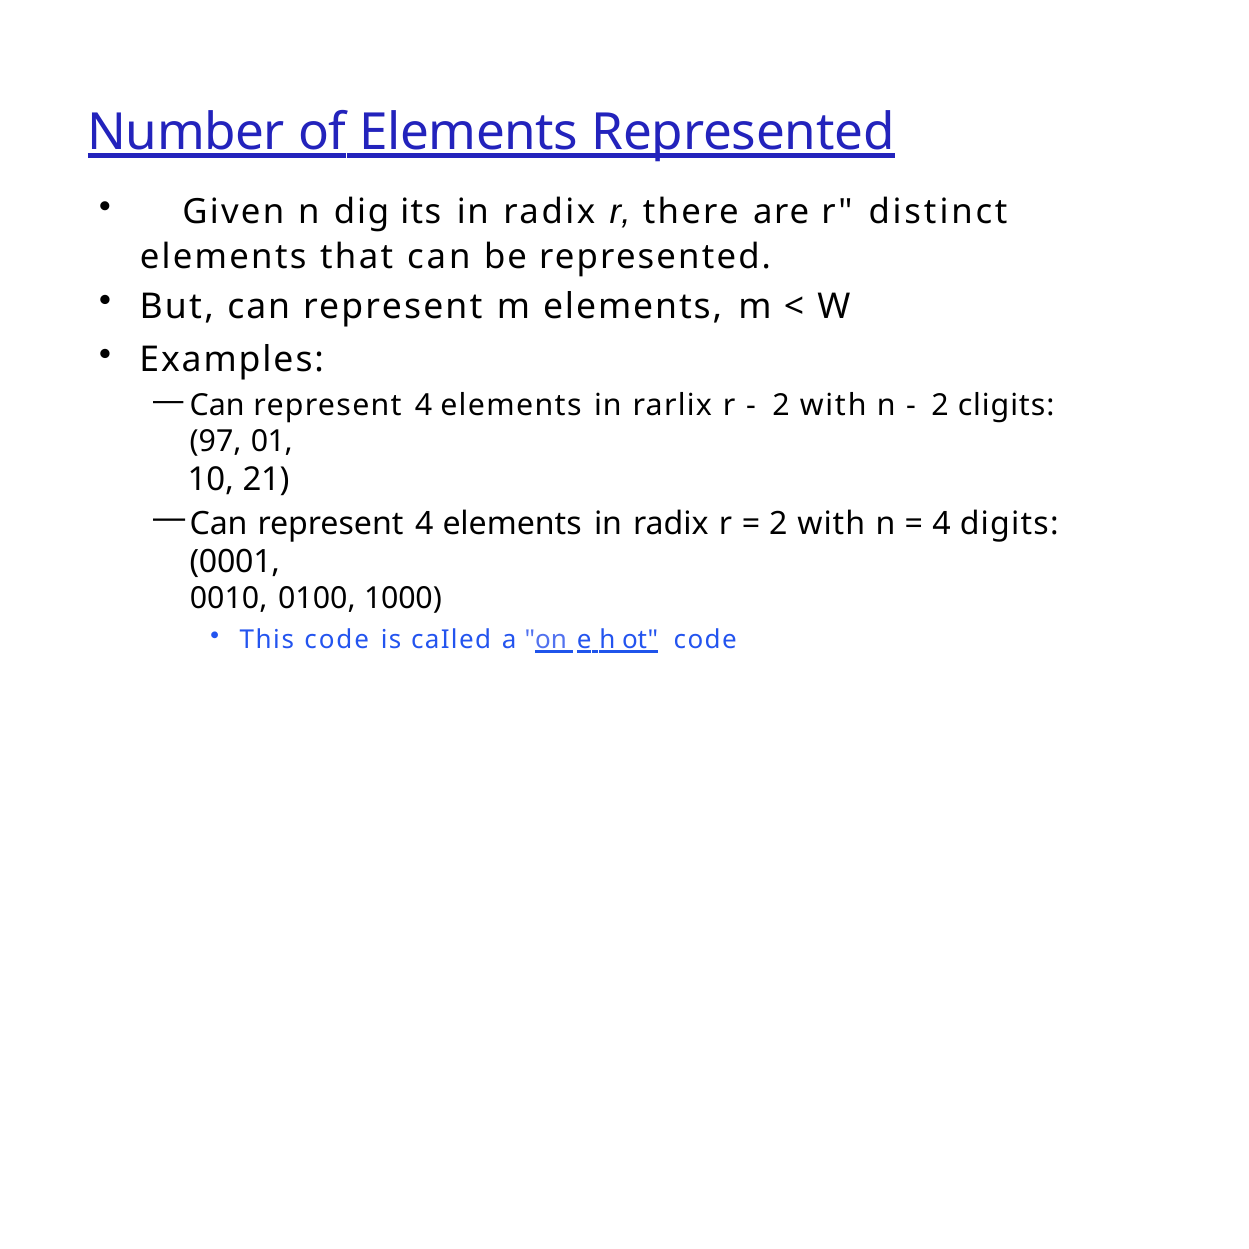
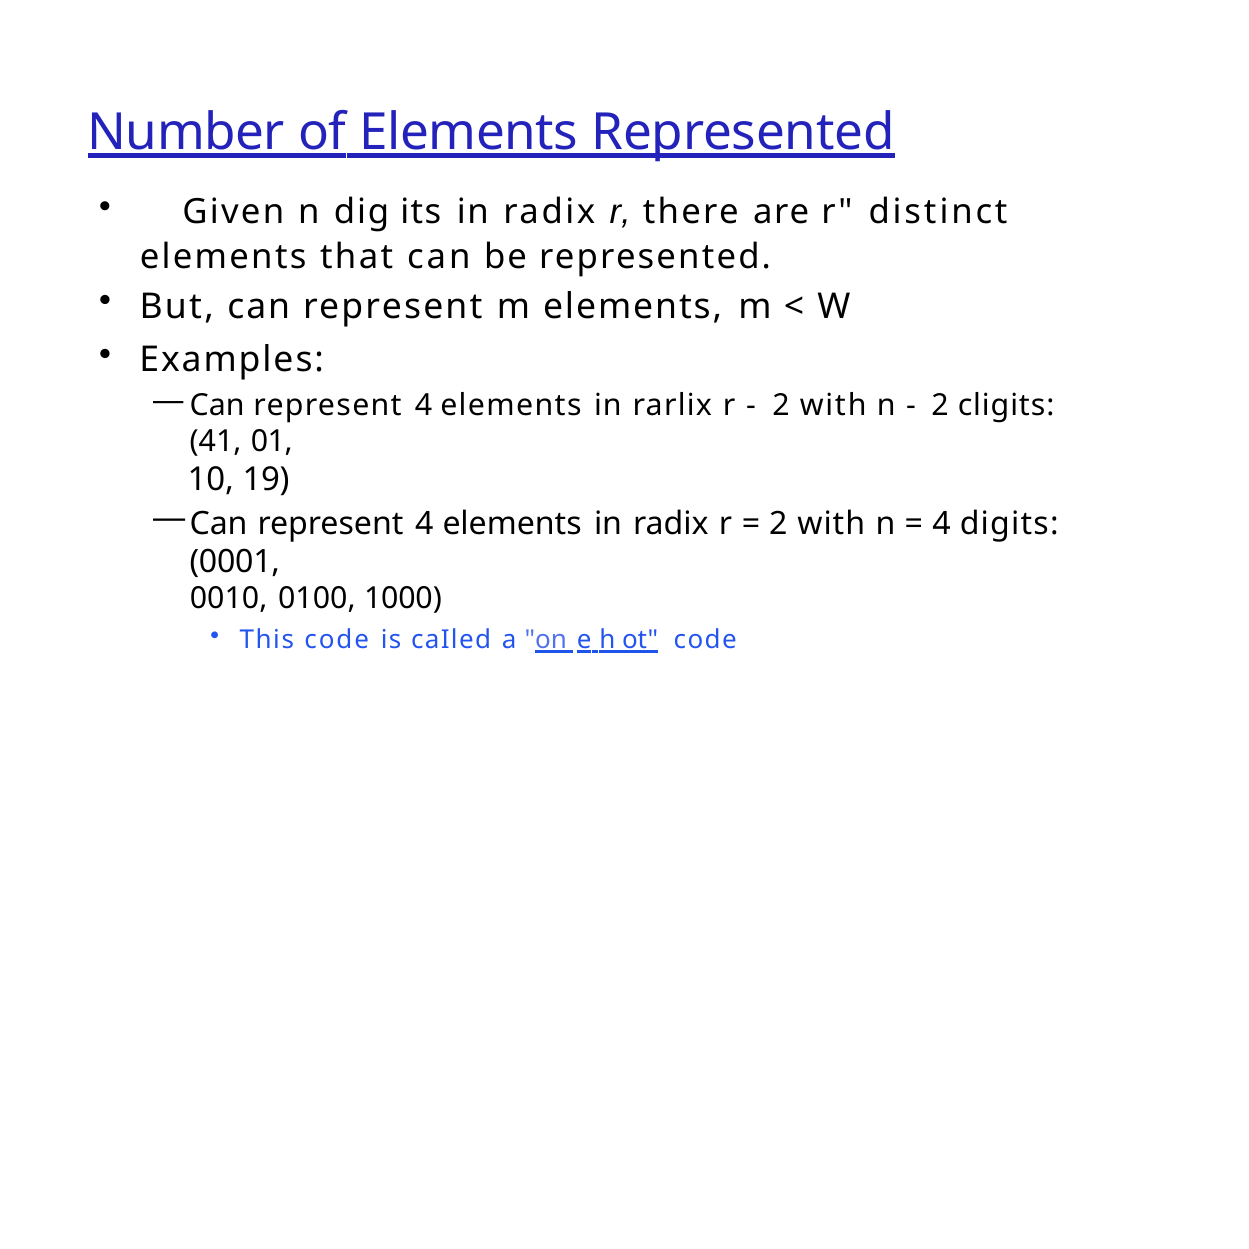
97: 97 -> 41 (216, 442)
21: 21 -> 19 (266, 479)
